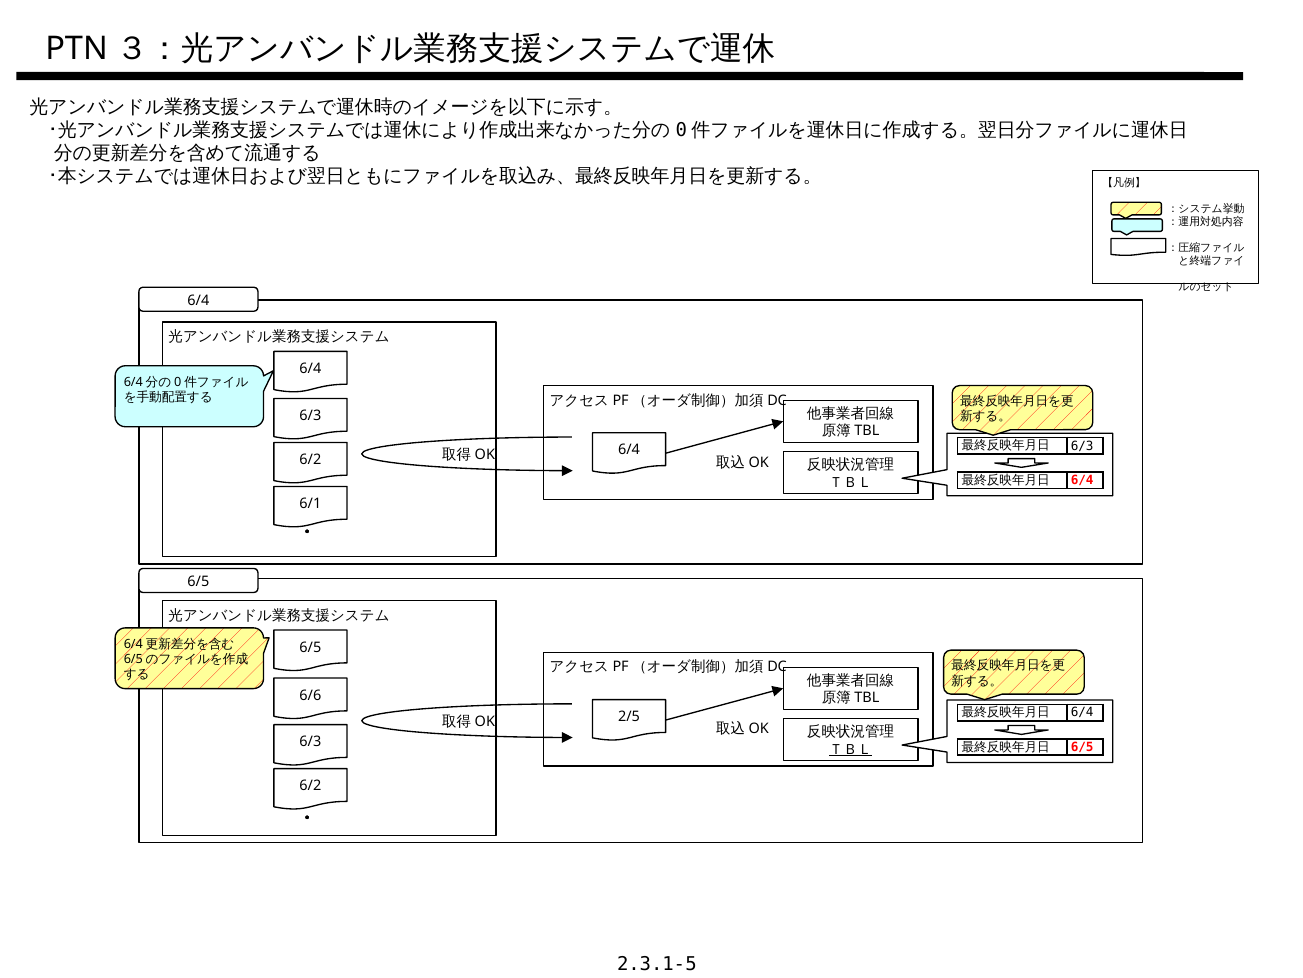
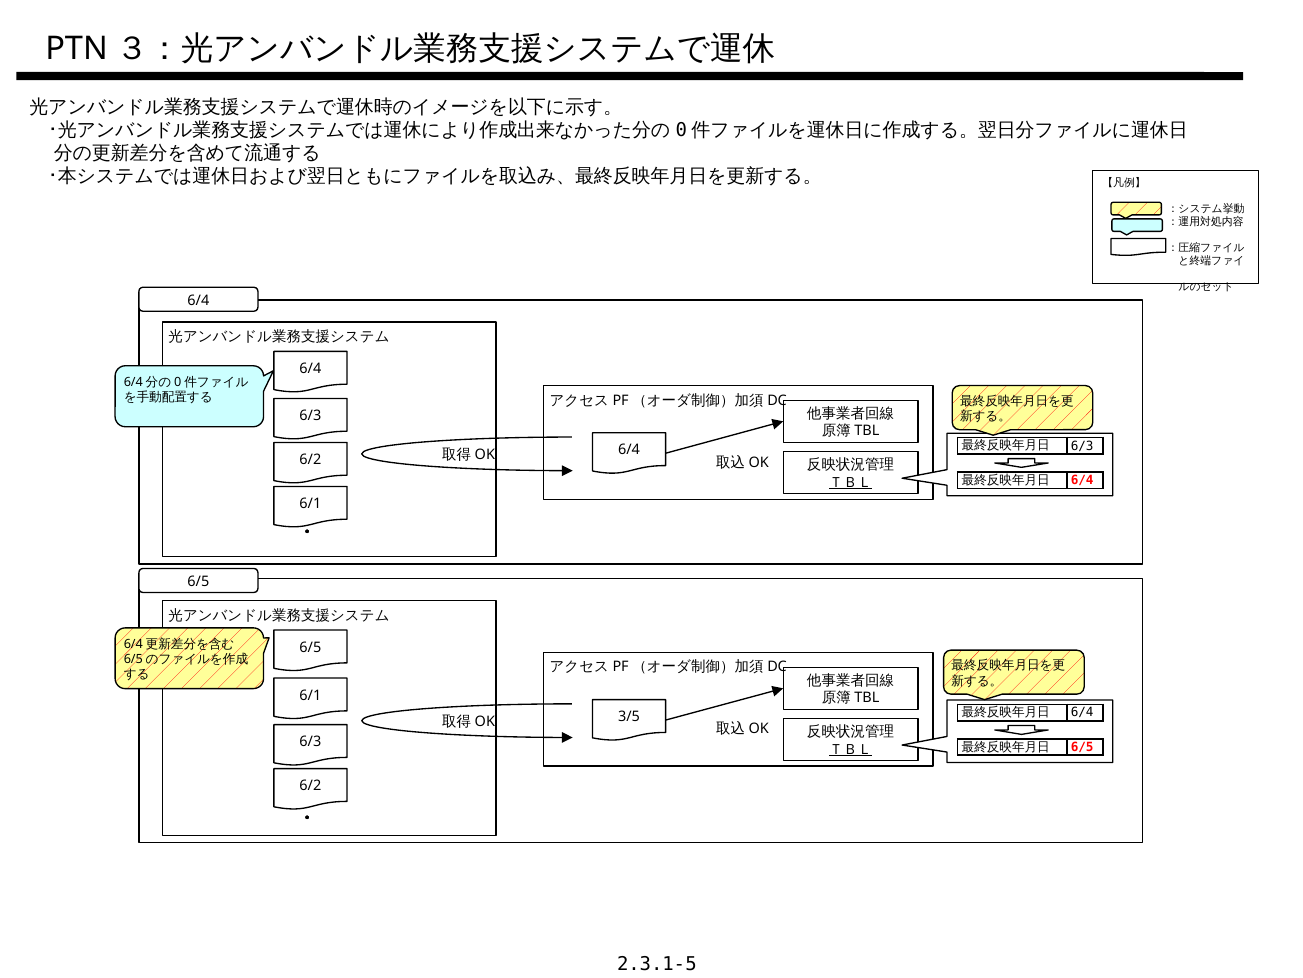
ＴＢＬ underline: none -> present (851, 482)
6/6: 6/6 -> 6/1 (310, 695)
2/5: 2/5 -> 3/5 (629, 716)
